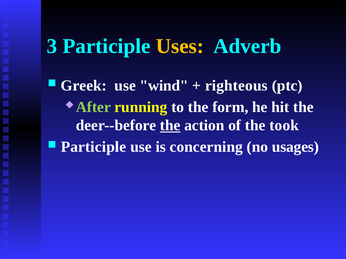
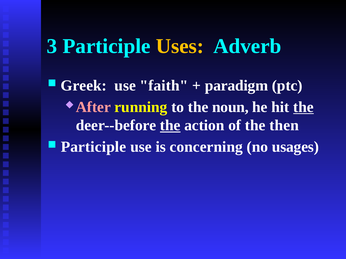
wind: wind -> faith (164, 86)
righteous: righteous -> paradigm (236, 86)
After colour: light green -> pink (93, 107)
form: form -> noun (230, 107)
the underline: none -> present (303, 107)
took: took -> then (284, 126)
